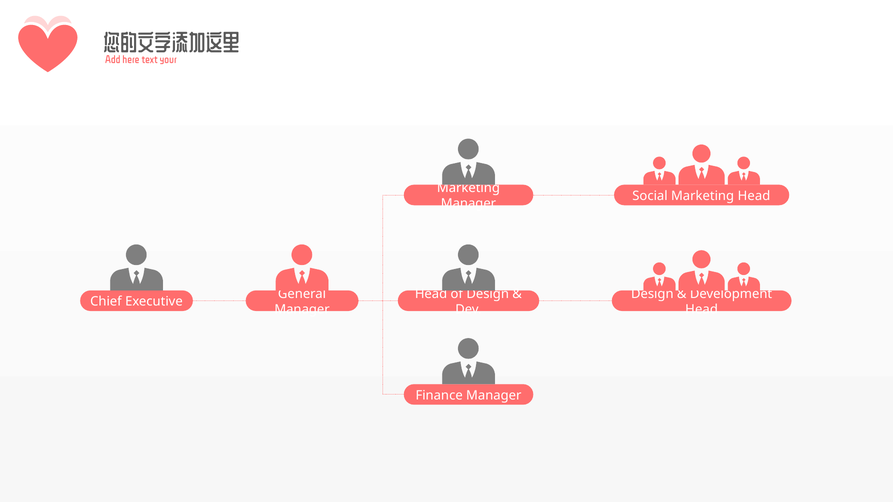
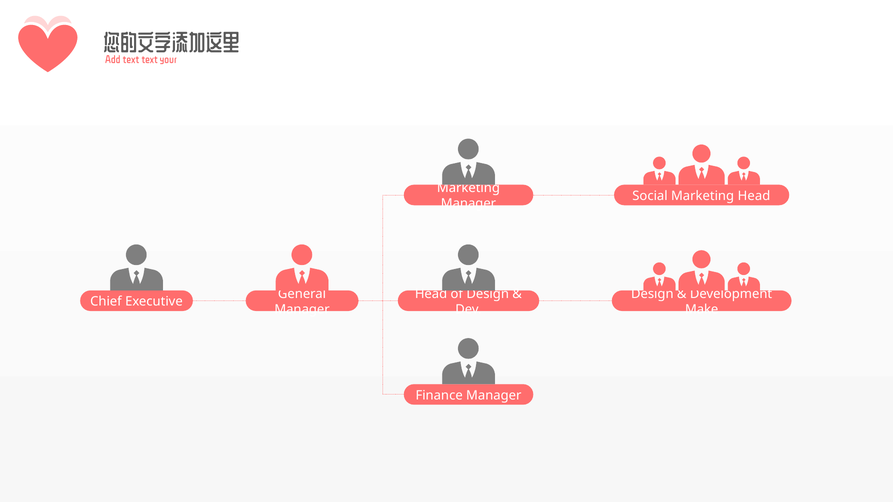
Add here: here -> text (131, 60)
Head: Head -> Make (702, 310)
